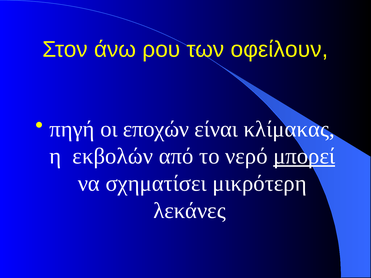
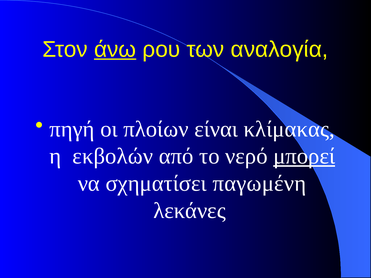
άνω underline: none -> present (115, 49)
οφείλουν: οφείλουν -> αναλογία (279, 49)
εποχών: εποχών -> πλοίων (156, 129)
μικρότερη: μικρότερη -> παγωμένη (259, 184)
